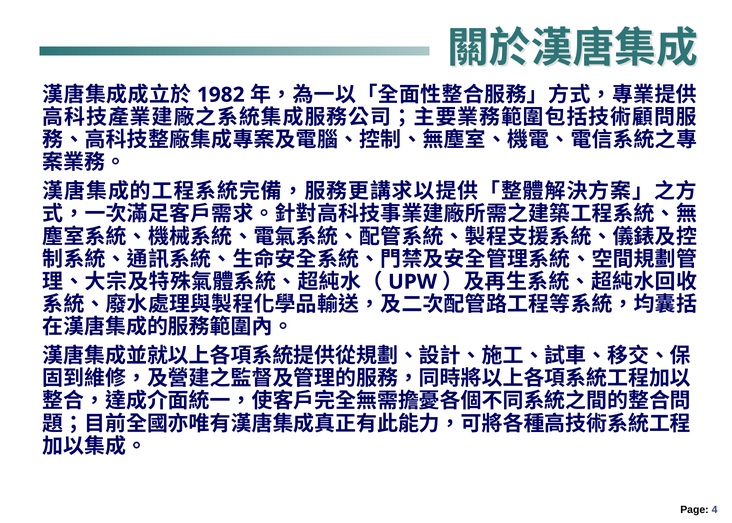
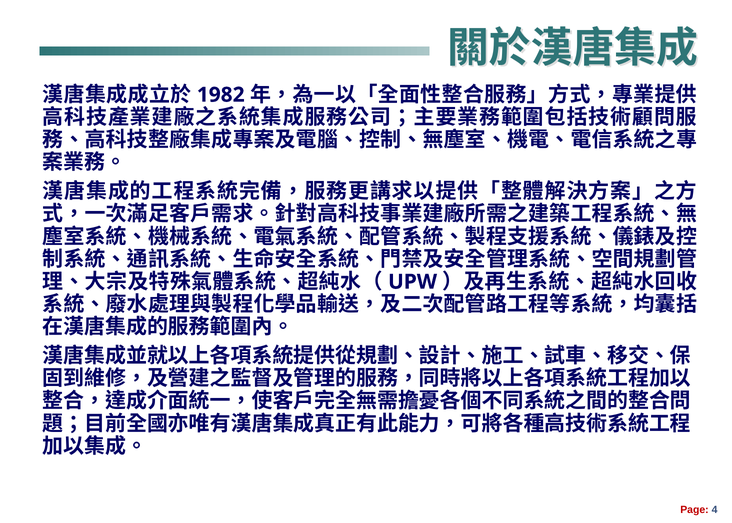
Page colour: black -> red (694, 510)
